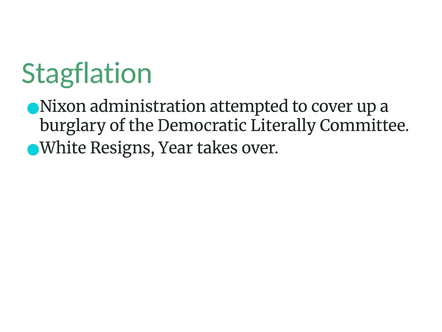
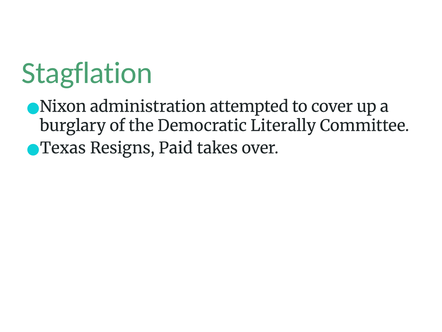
White: White -> Texas (63, 148)
Year: Year -> Paid (176, 148)
